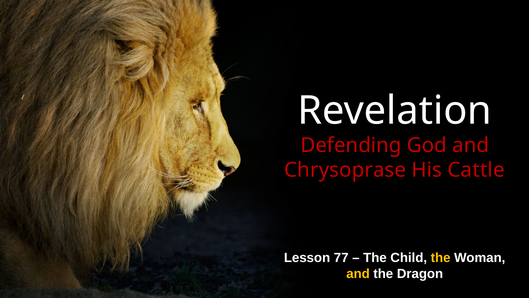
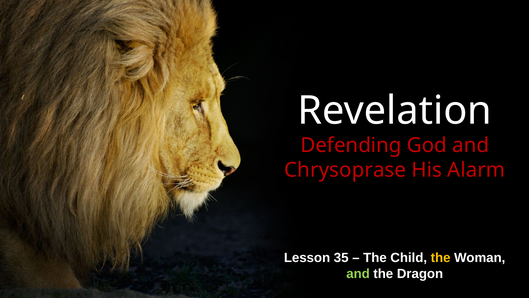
Cattle: Cattle -> Alarm (476, 170)
77: 77 -> 35 (341, 258)
and colour: yellow -> light green (358, 273)
